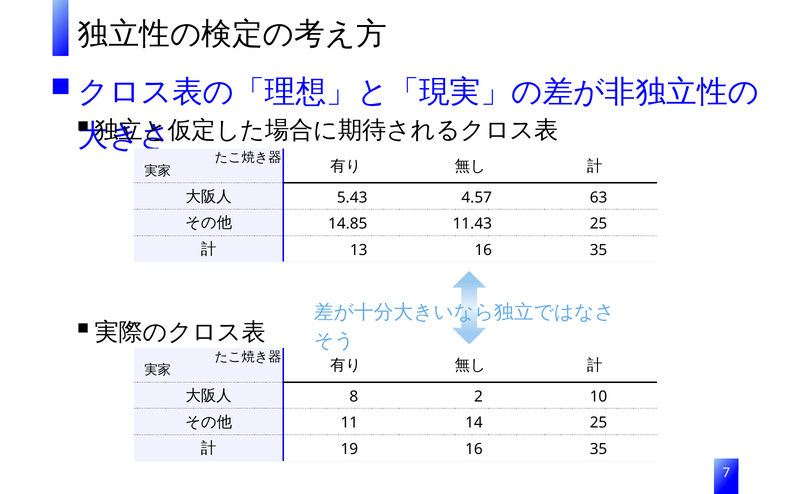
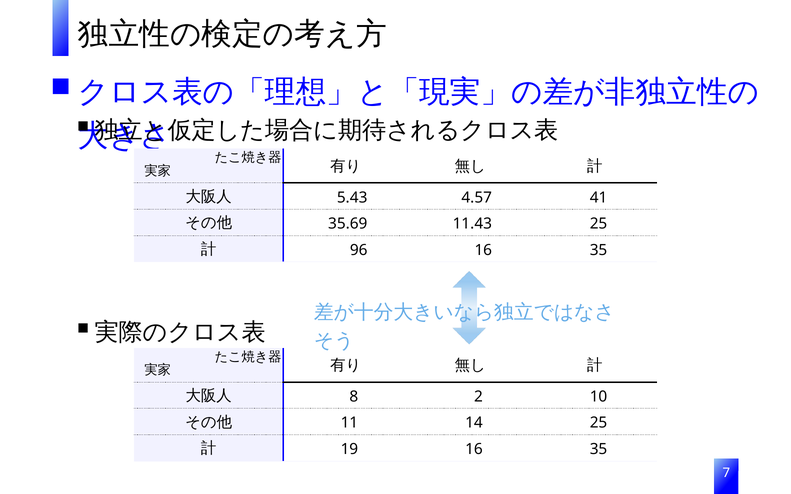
63: 63 -> 41 (599, 198)
14.85: 14.85 -> 35.69 (348, 224)
13: 13 -> 96 (359, 250)
